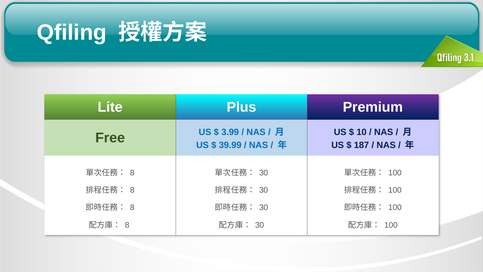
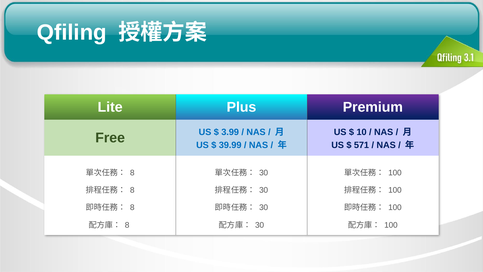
187: 187 -> 571 (361, 145)
